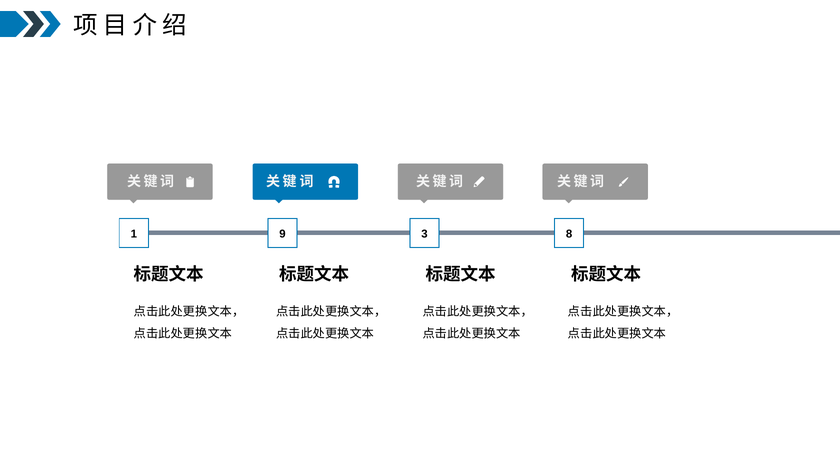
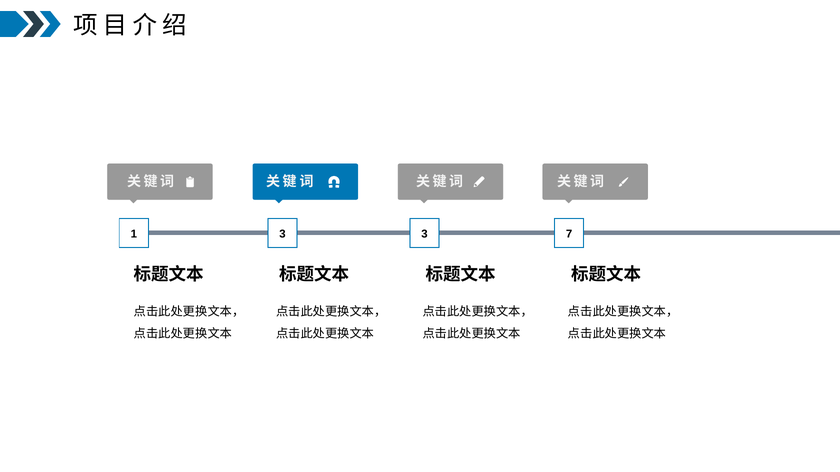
1 9: 9 -> 3 (283, 234)
8: 8 -> 7 (569, 234)
